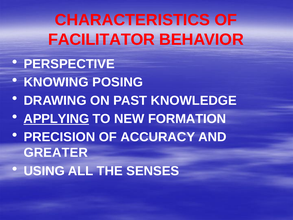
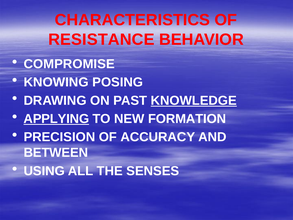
FACILITATOR: FACILITATOR -> RESISTANCE (101, 39)
PERSPECTIVE: PERSPECTIVE -> COMPROMISE (69, 64)
KNOWLEDGE underline: none -> present (194, 100)
GREATER: GREATER -> BETWEEN (56, 153)
